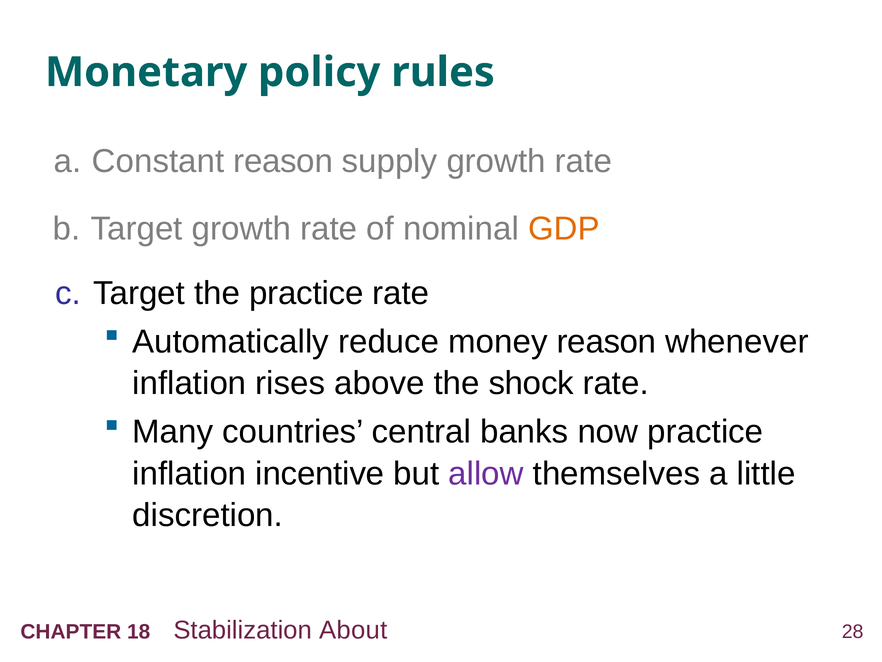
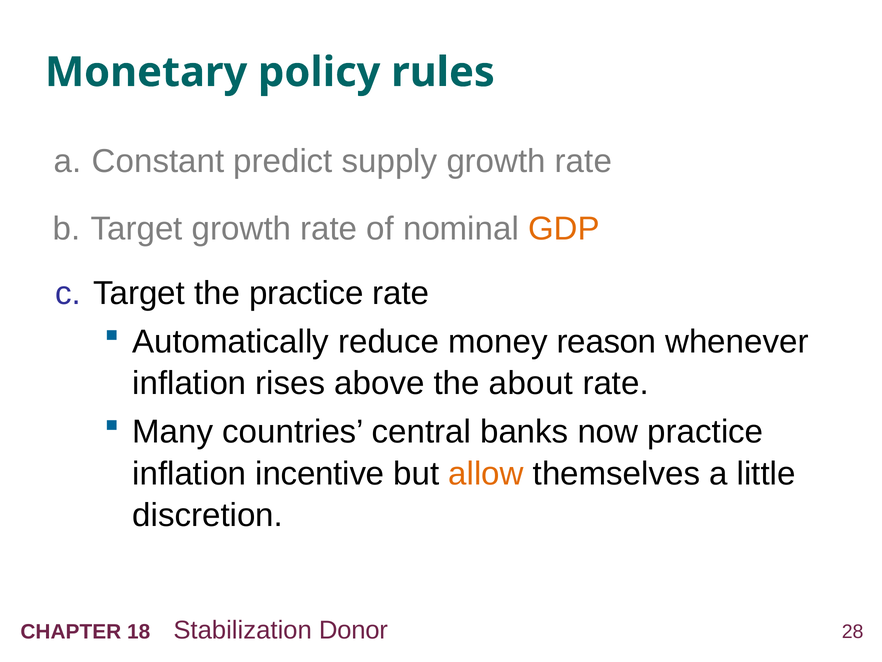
Constant reason: reason -> predict (283, 161)
shock: shock -> about (531, 383)
allow colour: purple -> orange (486, 473)
About: About -> Donor (353, 630)
